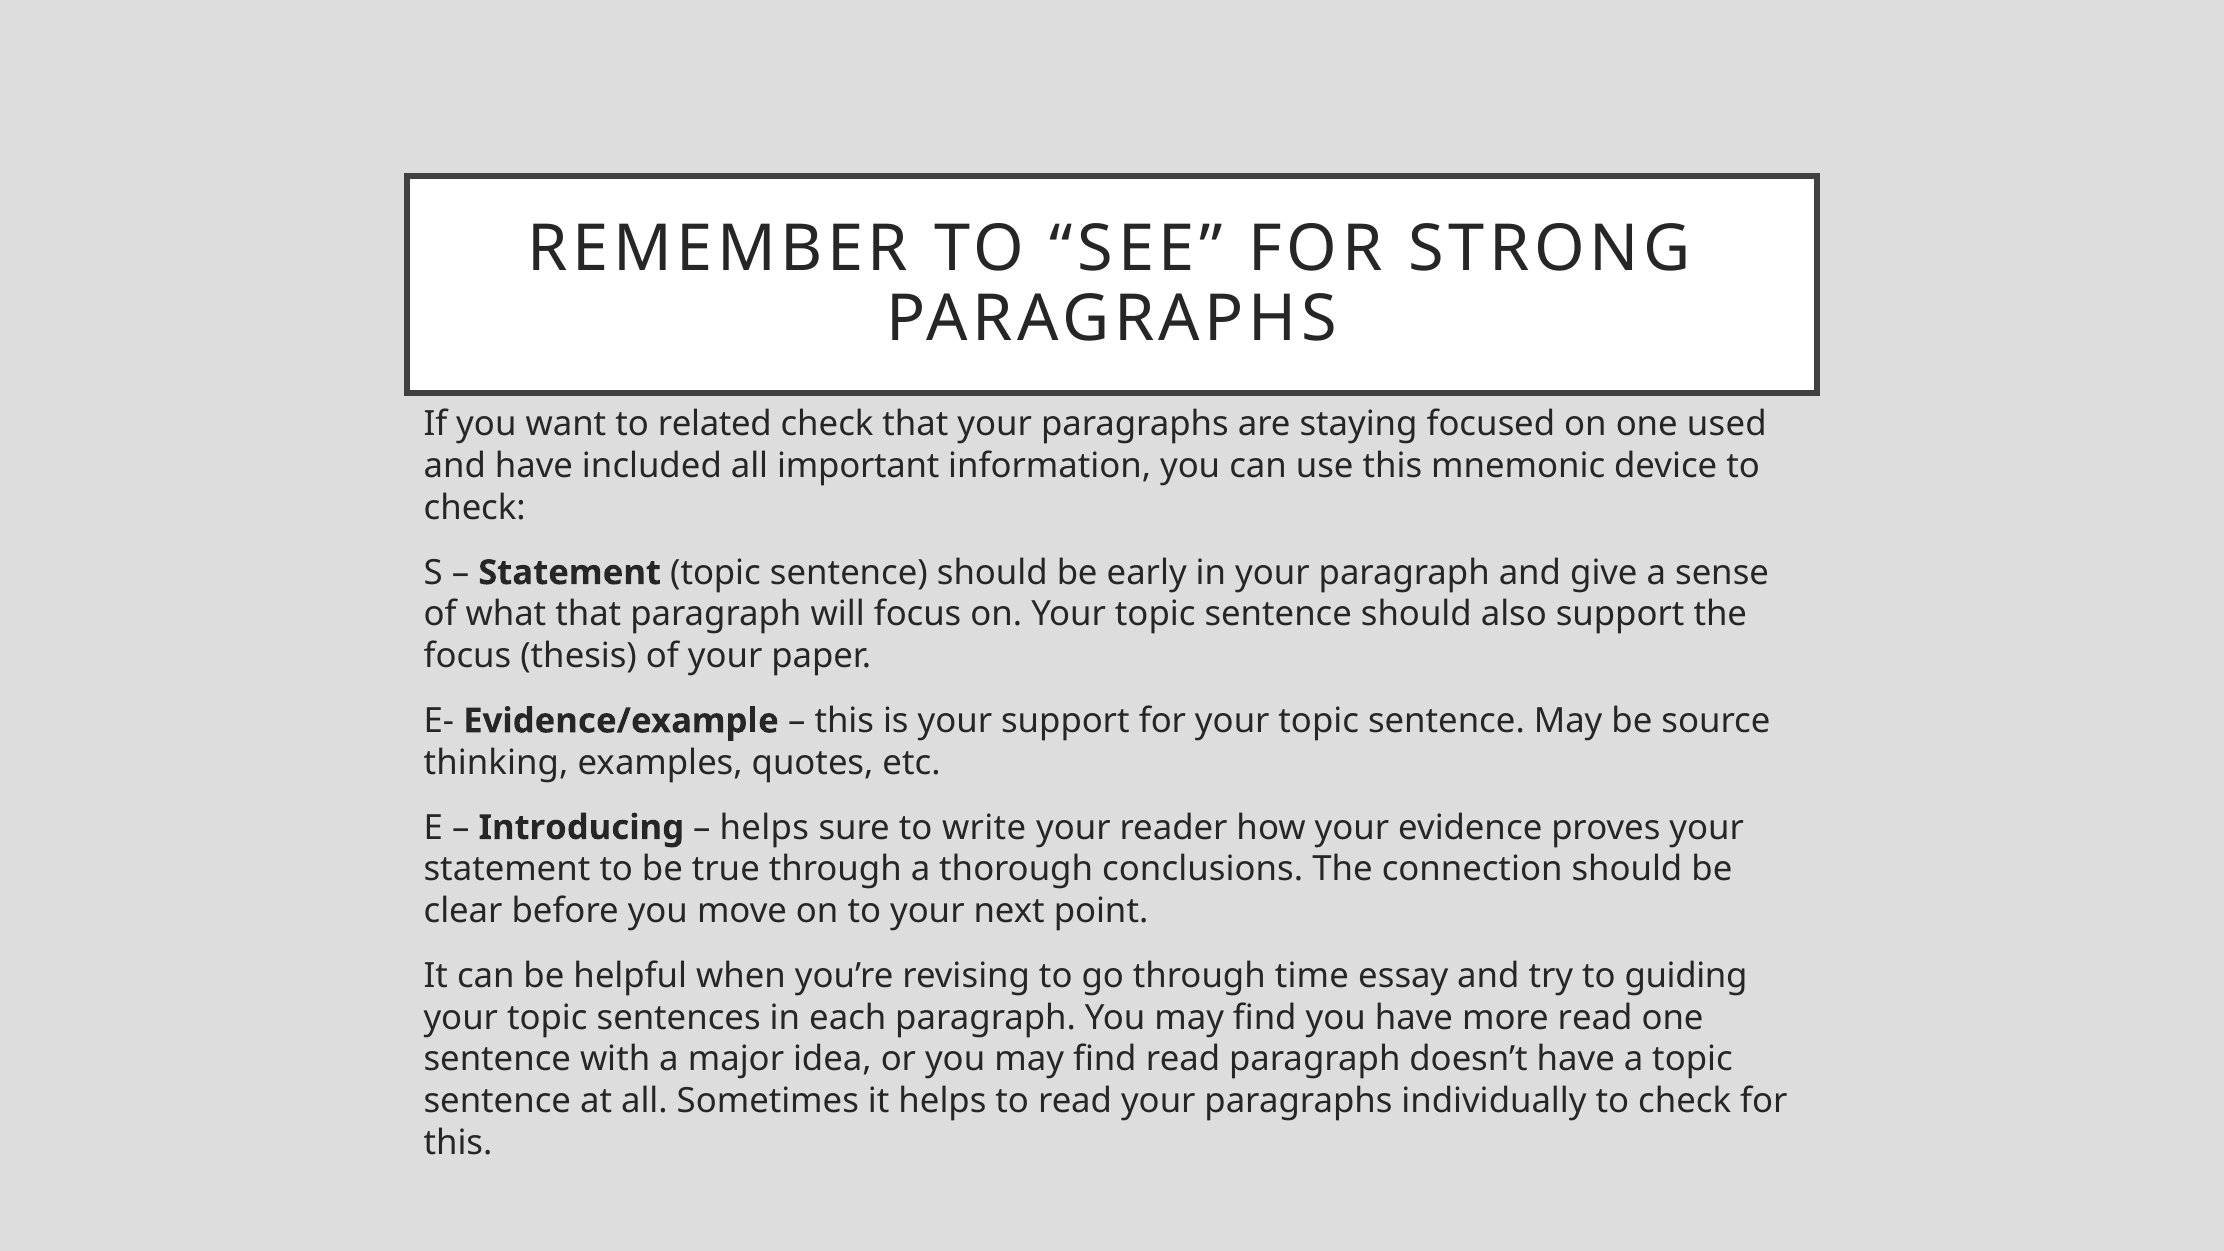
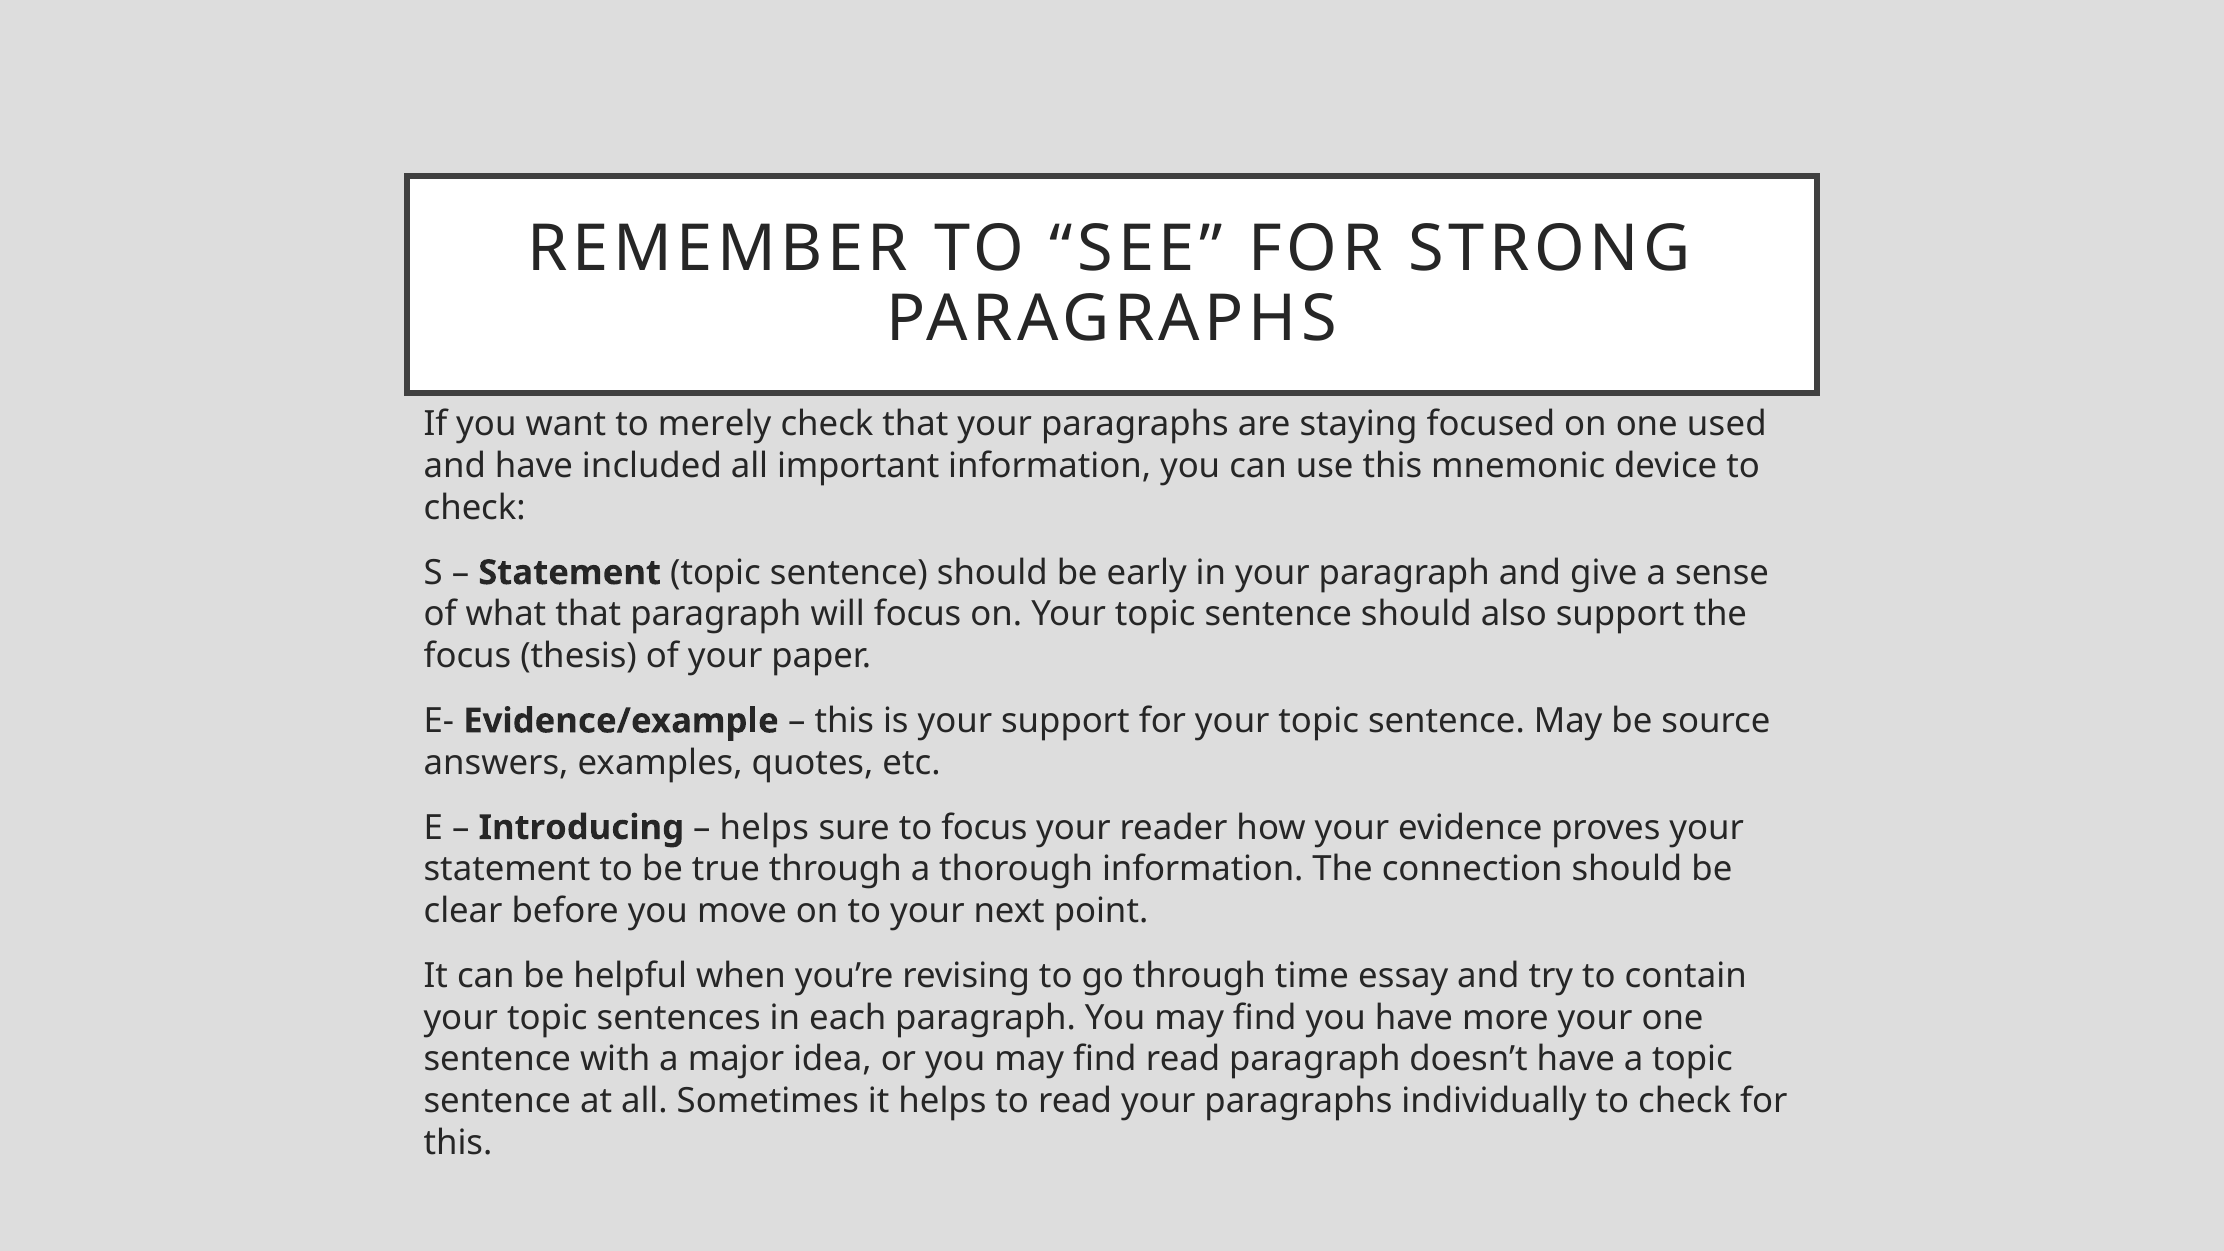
related: related -> merely (715, 424)
thinking: thinking -> answers (496, 763)
to write: write -> focus (984, 828)
thorough conclusions: conclusions -> information (1203, 869)
guiding: guiding -> contain (1686, 976)
more read: read -> your (1595, 1018)
